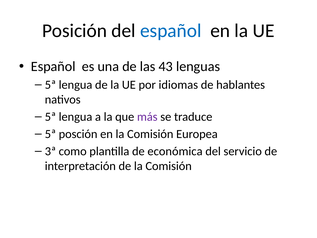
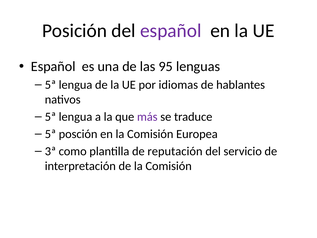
español colour: blue -> purple (171, 31)
43: 43 -> 95 (166, 67)
económica: económica -> reputación (175, 151)
